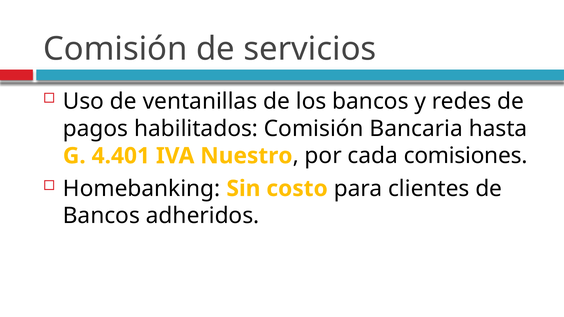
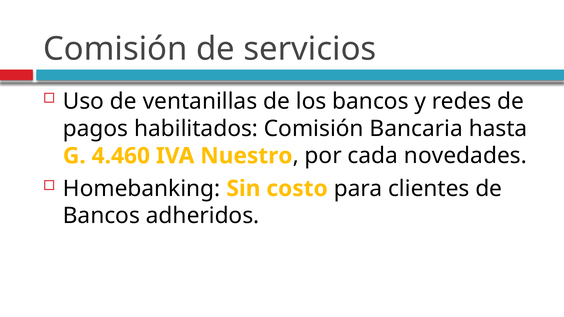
4.401: 4.401 -> 4.460 (121, 156)
comisiones: comisiones -> novedades (465, 156)
